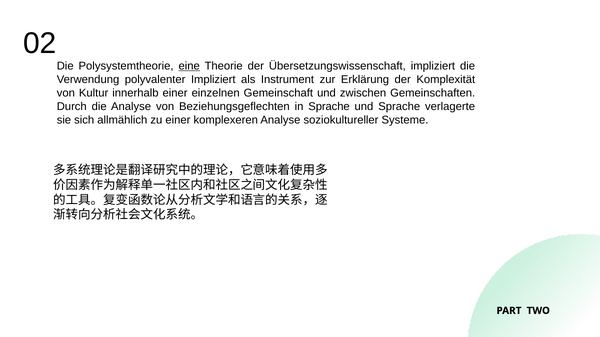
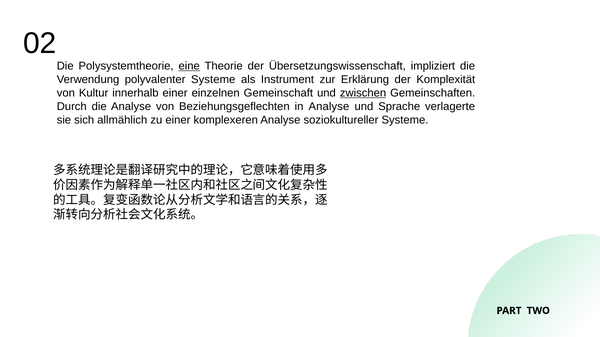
polyvalenter Impliziert: Impliziert -> Systeme (213, 80)
zwischen underline: none -> present (363, 93)
in Sprache: Sprache -> Analyse (329, 107)
